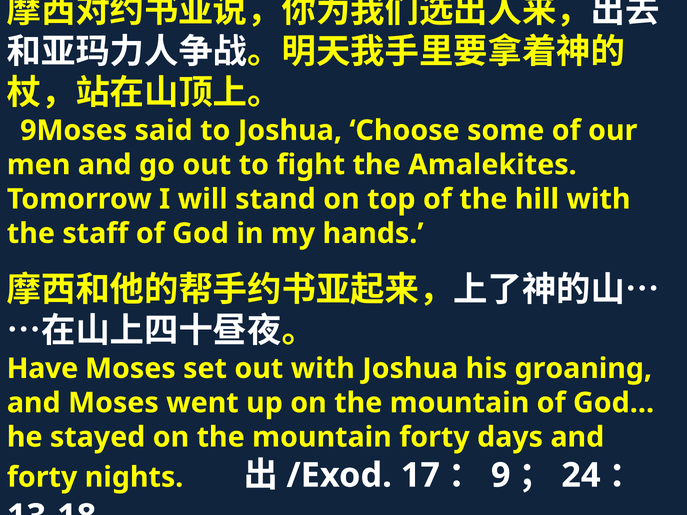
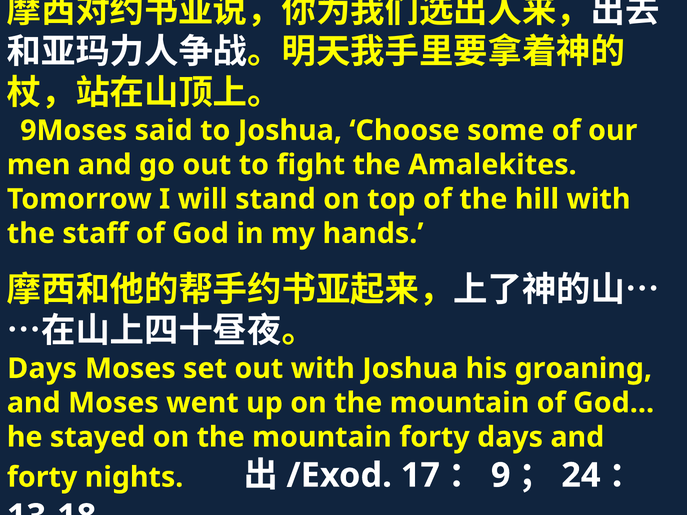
Have: Have -> Days (42, 369)
